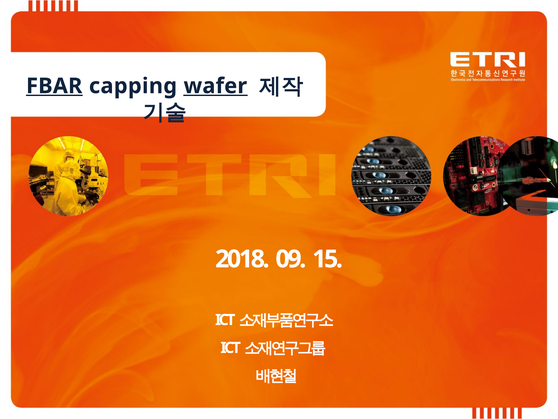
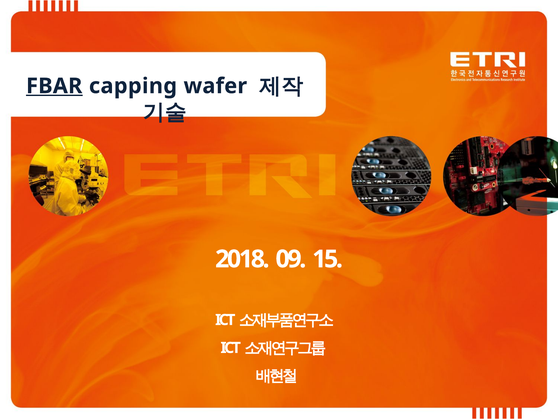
wafer underline: present -> none (215, 86)
